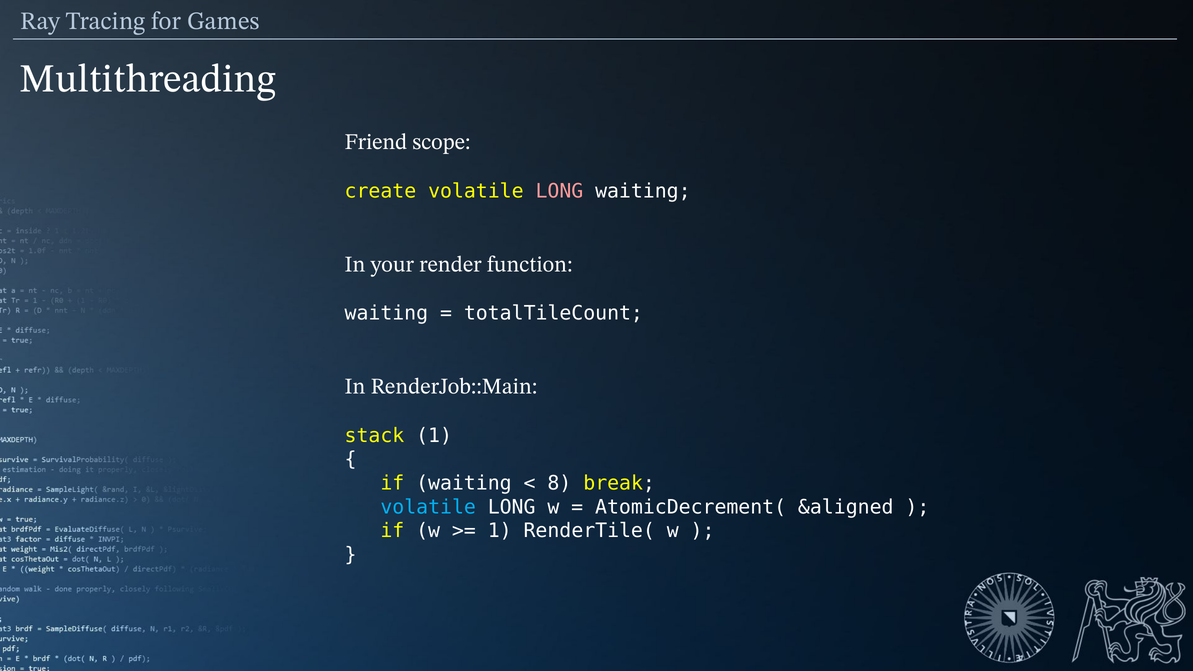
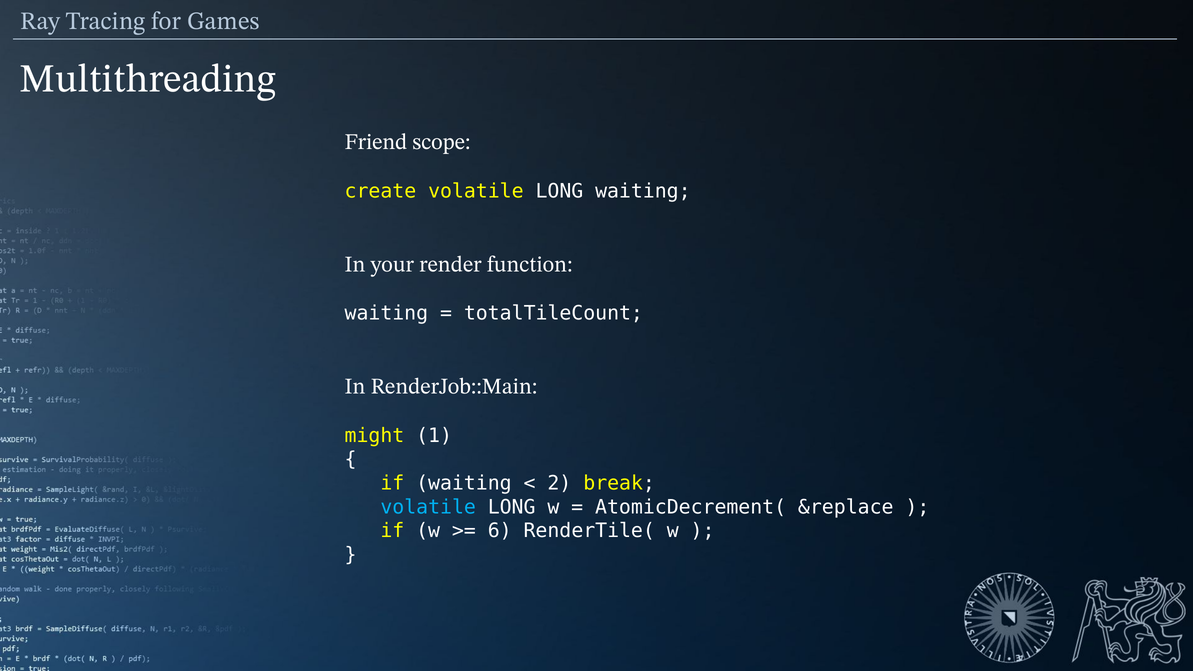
LONG colour: pink -> white (559, 191)
stack: stack -> might (374, 435)
8: 8 -> 2 (559, 483)
&aligned: &aligned -> &replace (846, 507)
1: 1 -> 6 (500, 531)
